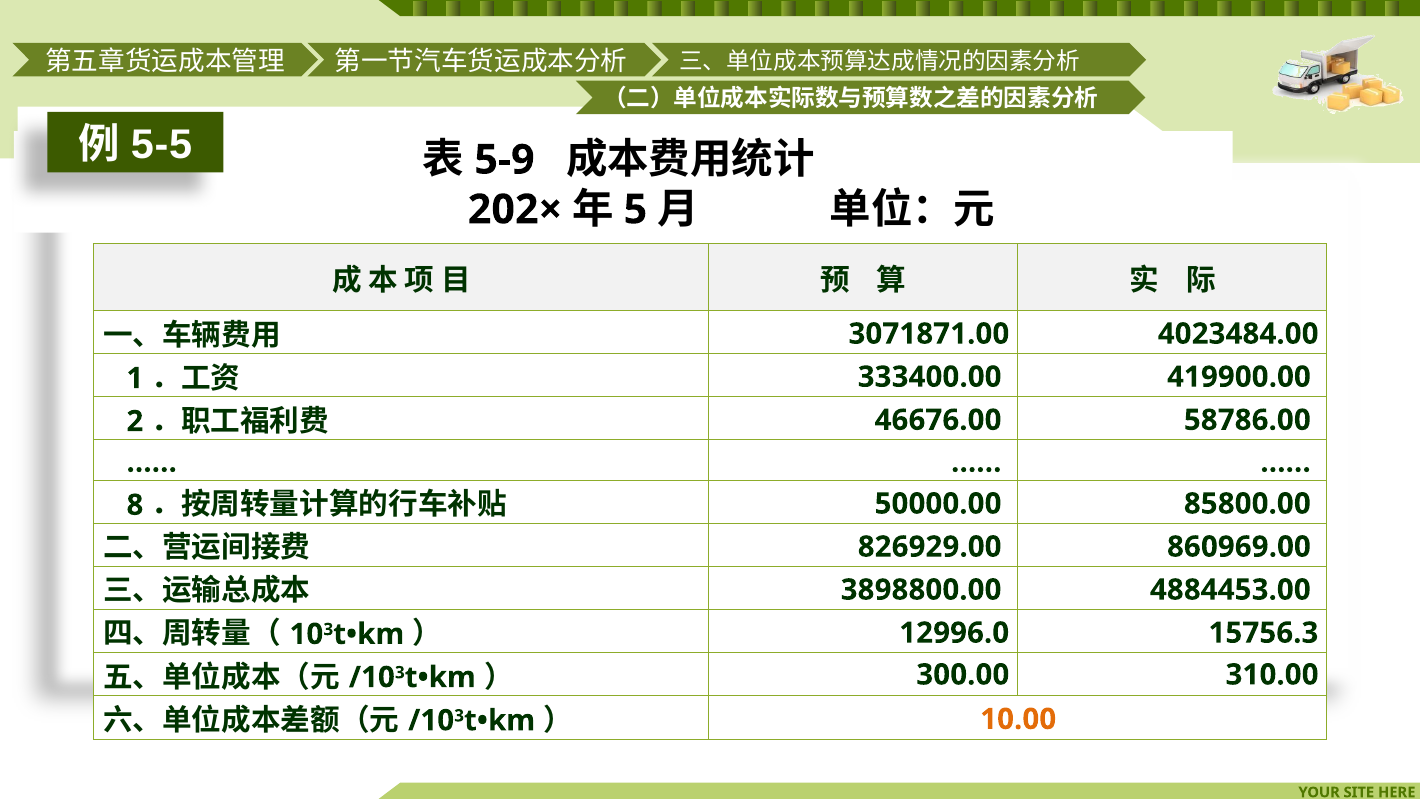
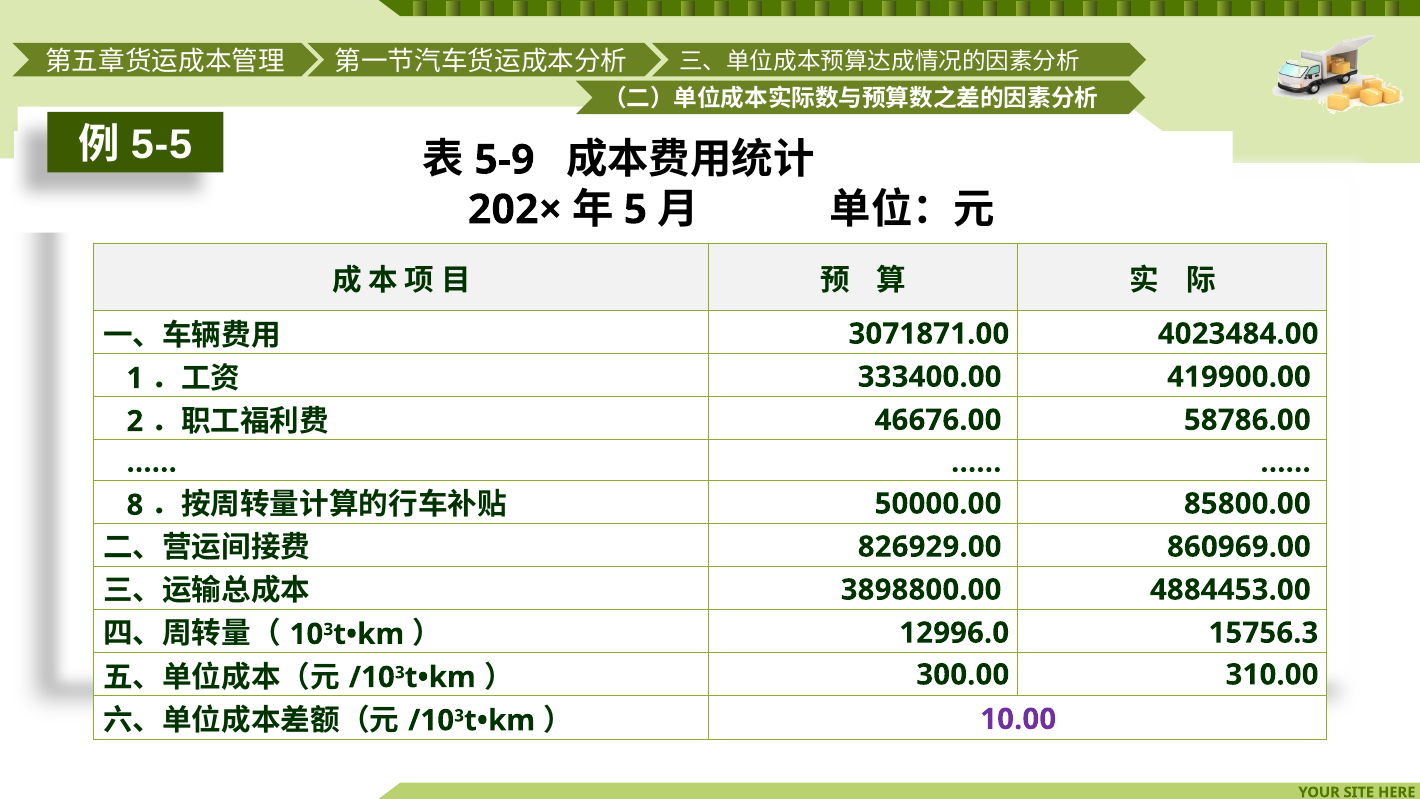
10.00 colour: orange -> purple (1018, 719)
